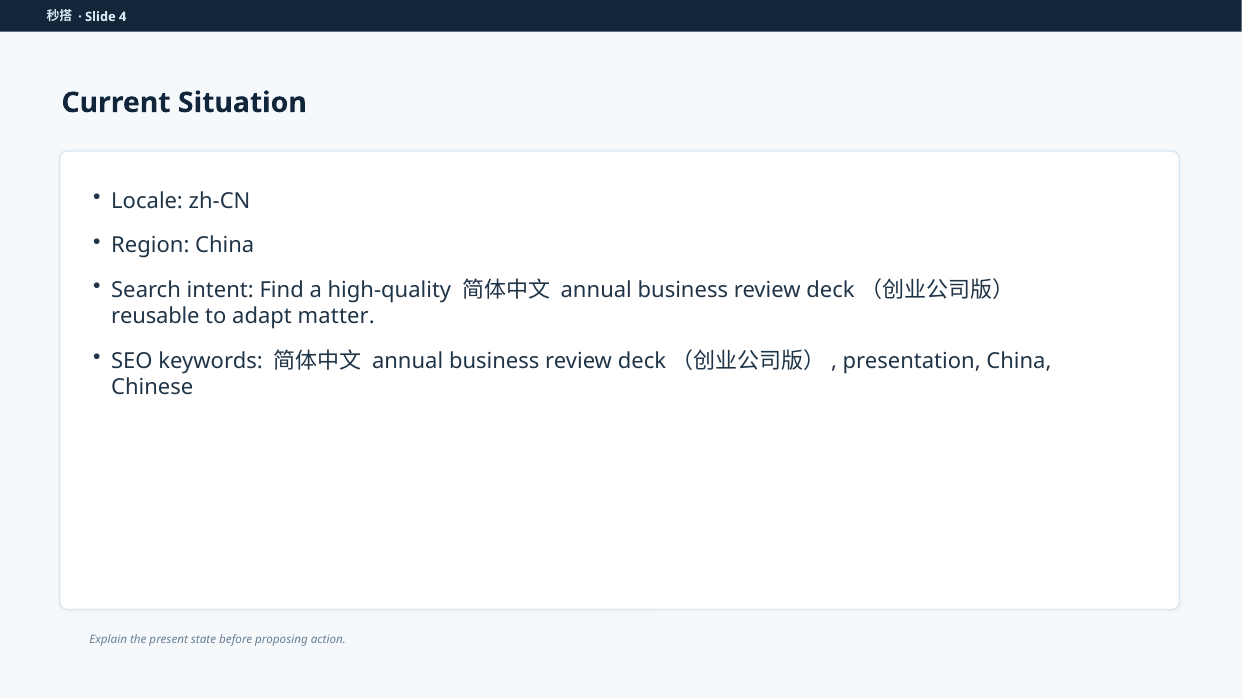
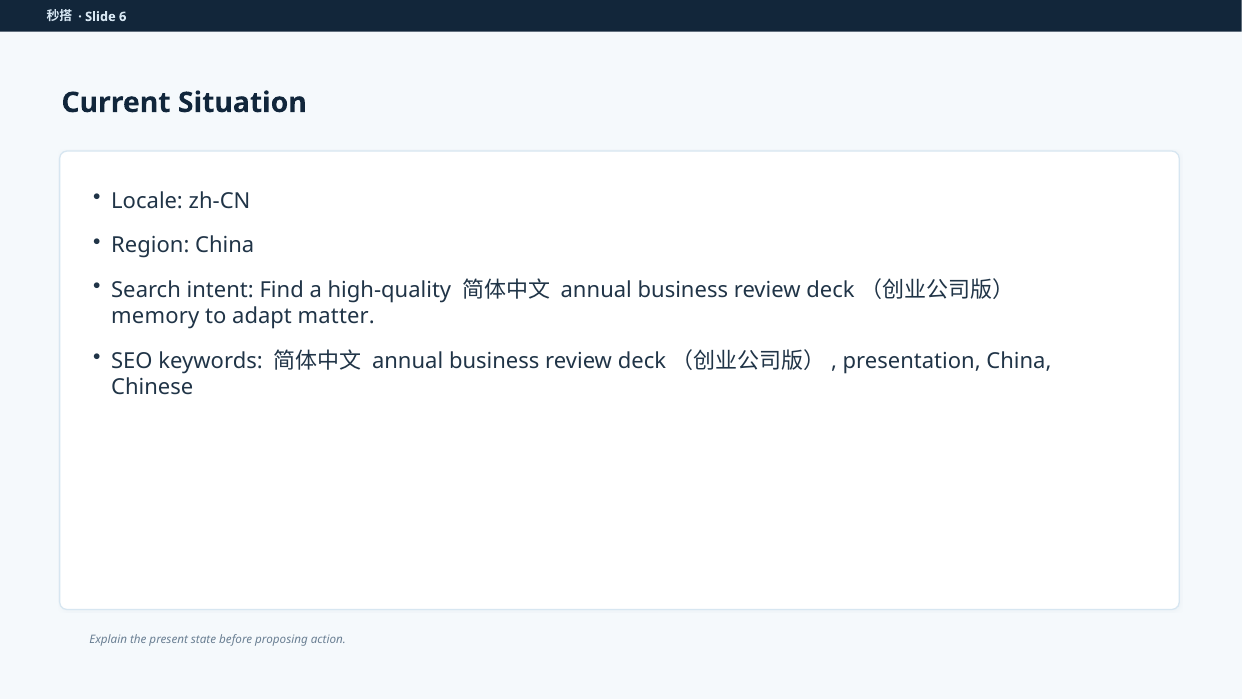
4: 4 -> 6 (123, 17)
reusable: reusable -> memory (155, 316)
